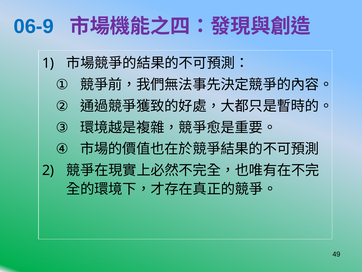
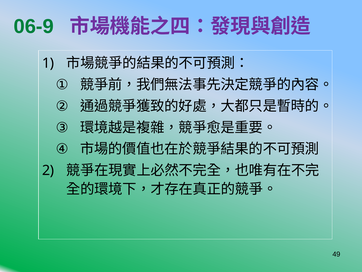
06-9 colour: blue -> green (34, 27)
